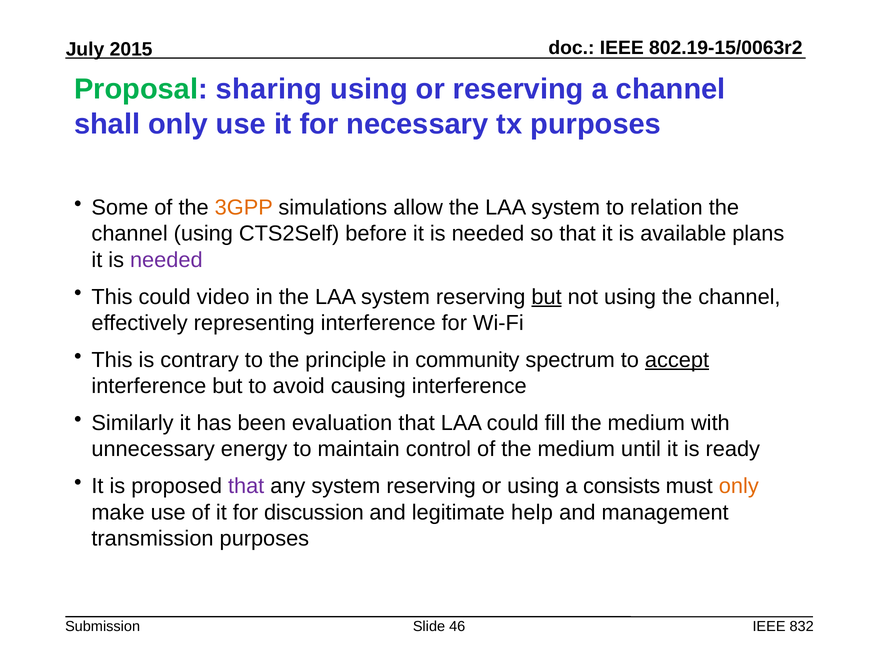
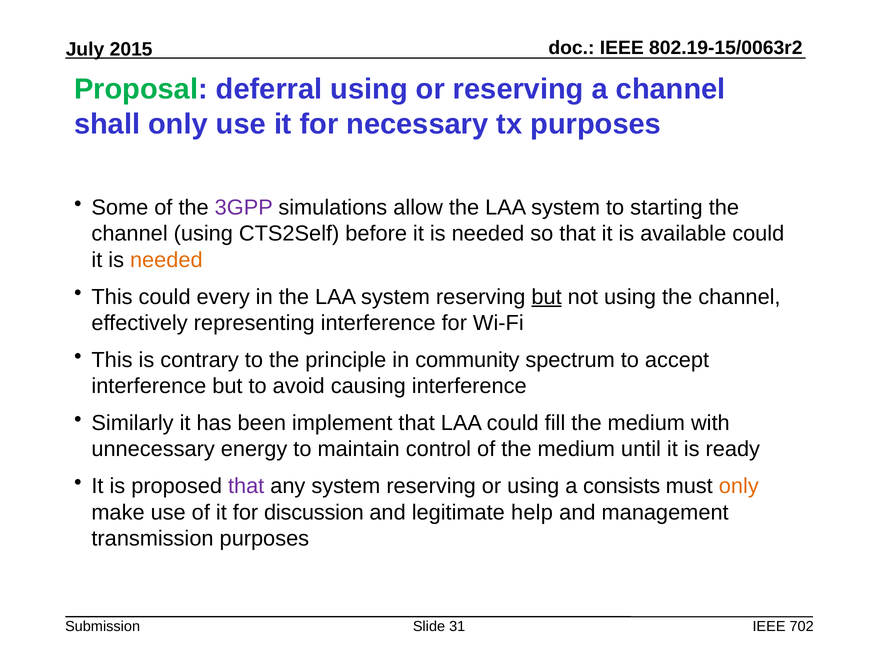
sharing: sharing -> deferral (269, 89)
3GPP colour: orange -> purple (244, 208)
relation: relation -> starting (666, 208)
available plans: plans -> could (758, 234)
needed colour: purple -> orange (166, 260)
video: video -> every (223, 297)
accept underline: present -> none (677, 360)
evaluation: evaluation -> implement (342, 423)
46: 46 -> 31 (457, 627)
832: 832 -> 702 (802, 627)
